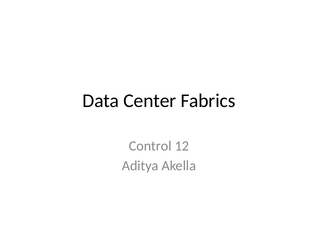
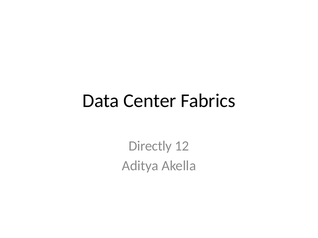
Control: Control -> Directly (150, 146)
